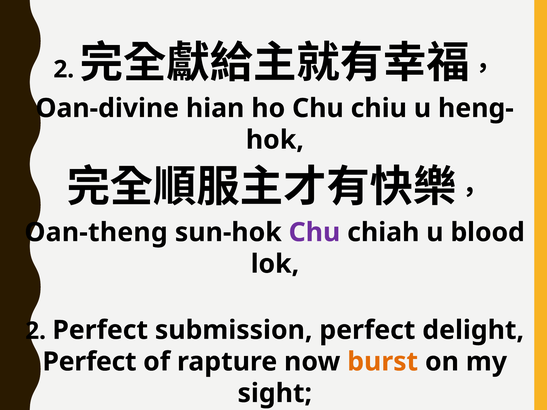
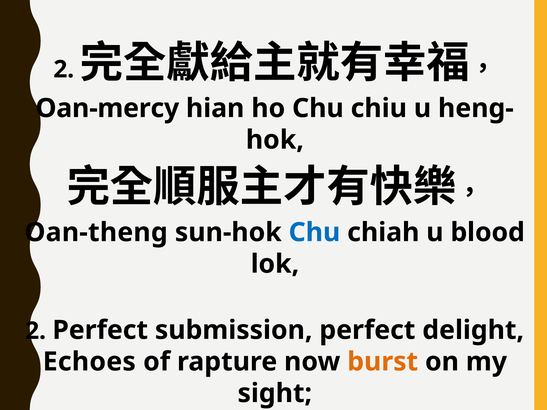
Oan-divine: Oan-divine -> Oan-mercy (107, 108)
Chu colour: purple -> blue (314, 233)
Perfect: Perfect -> Echoes (89, 362)
